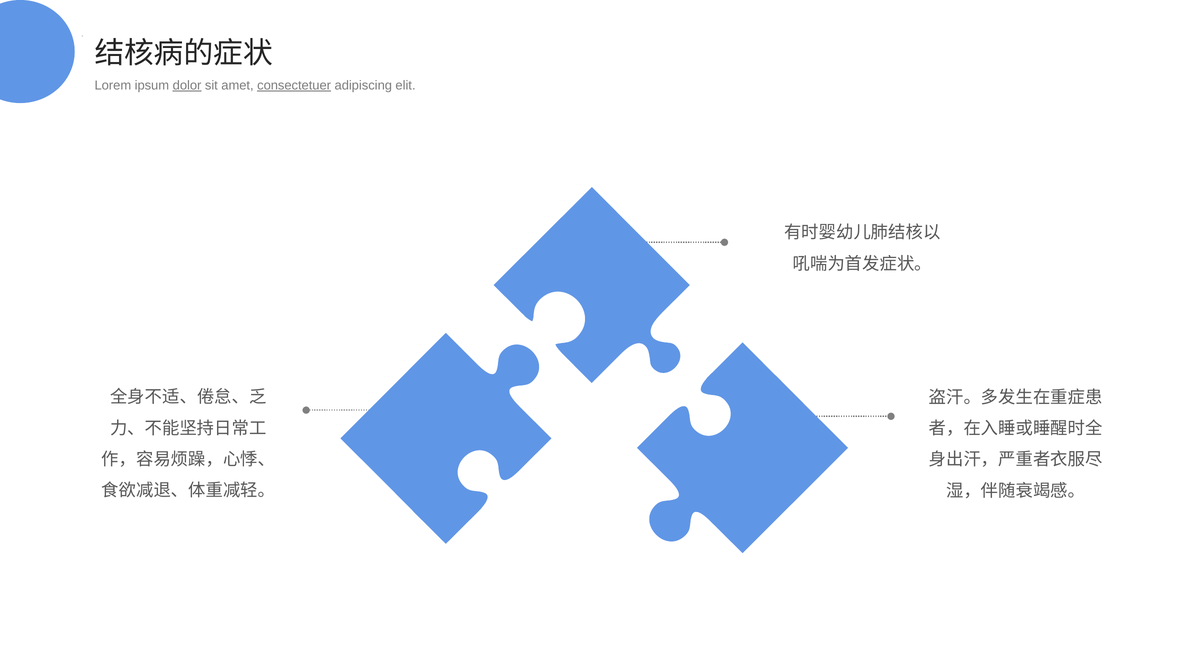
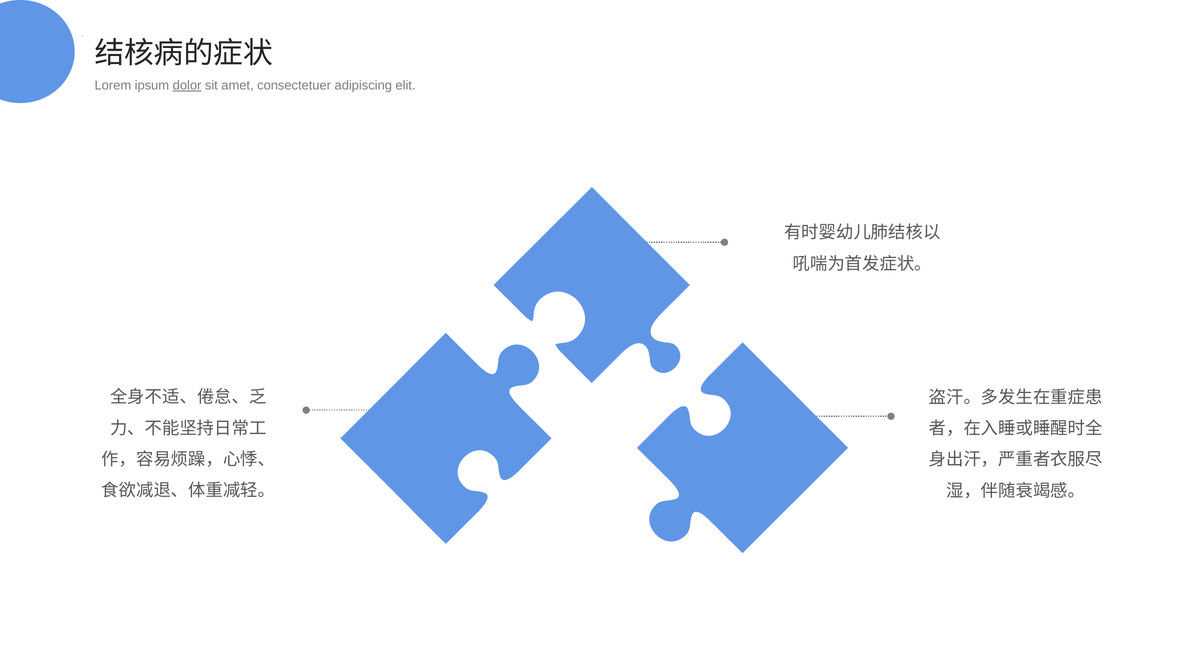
consectetuer underline: present -> none (294, 85)
